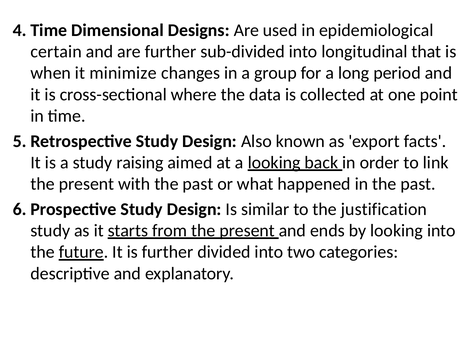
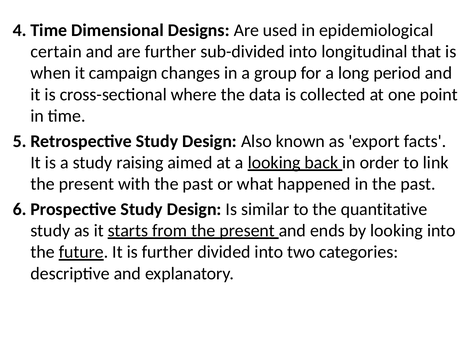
minimize: minimize -> campaign (123, 73)
justification: justification -> quantitative (384, 209)
